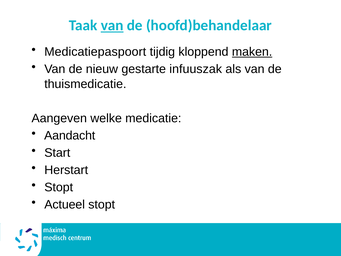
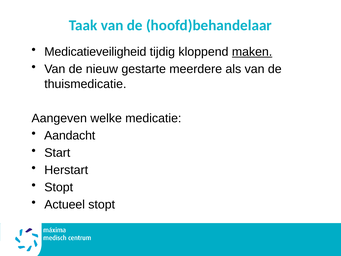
van underline: present -> none (112, 25)
Medicatiepaspoort: Medicatiepaspoort -> Medicatieveiligheid (95, 52)
infuuszak: infuuszak -> meerdere (196, 69)
